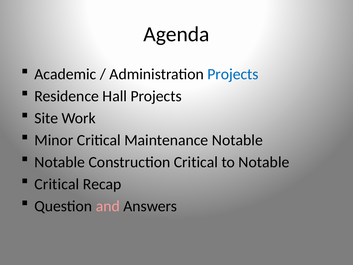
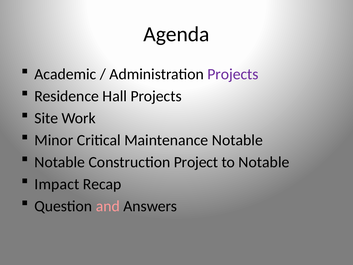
Projects colour: blue -> purple (233, 74)
Construction Critical: Critical -> Project (196, 162)
Critical: Critical -> Impact (57, 184)
